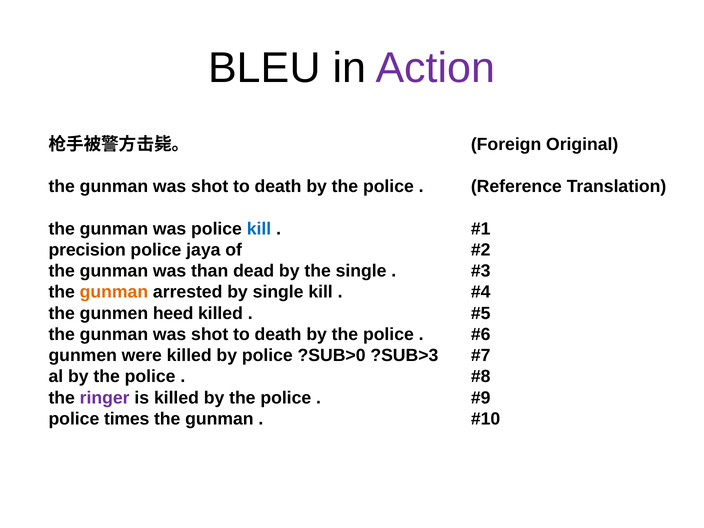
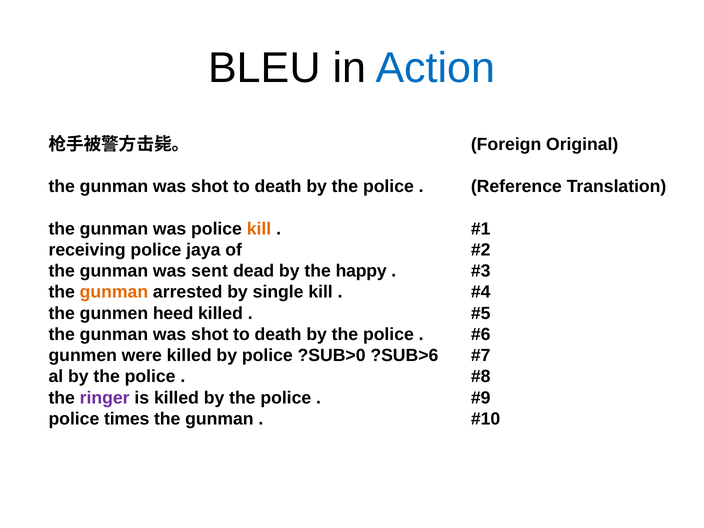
Action colour: purple -> blue (435, 68)
kill colour: blue -> orange (259, 229)
precision: precision -> receiving (87, 250)
than: than -> sent (210, 271)
the single: single -> happy (361, 271)
?SUB>3: ?SUB>3 -> ?SUB>6 (404, 356)
